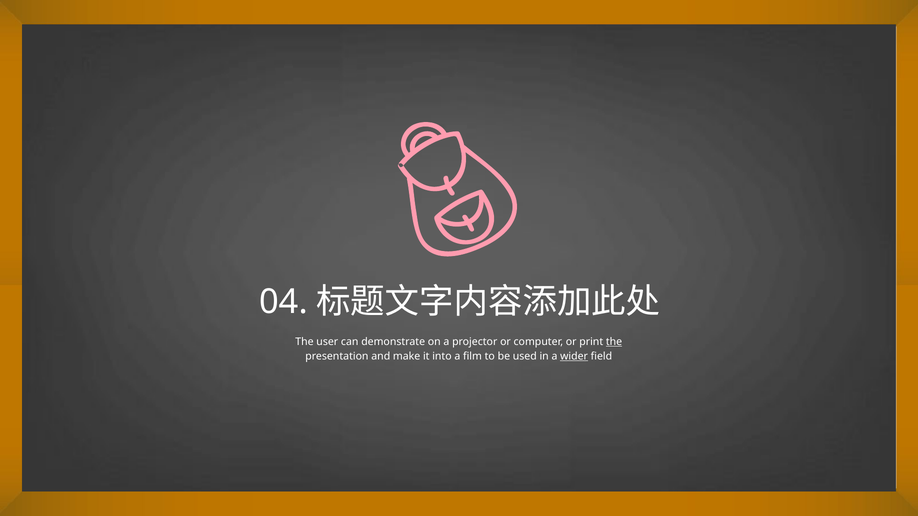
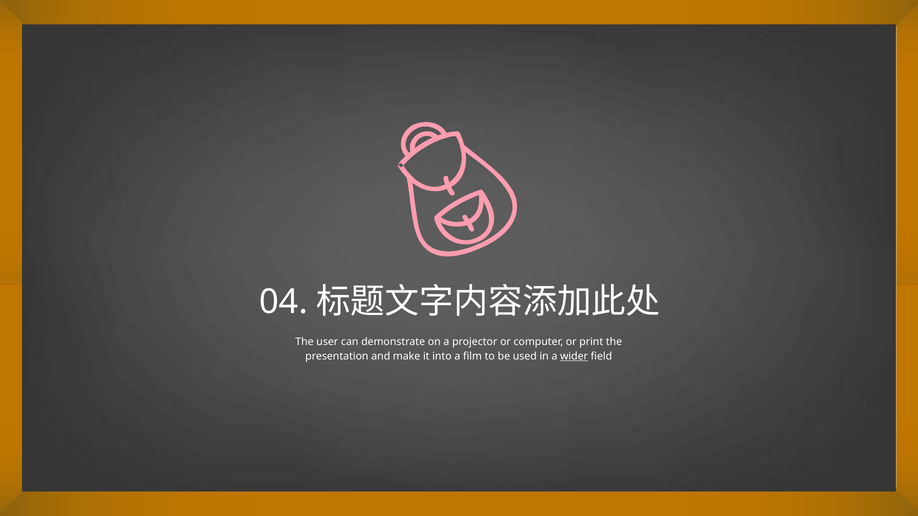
the underline: present -> none (614, 342)
